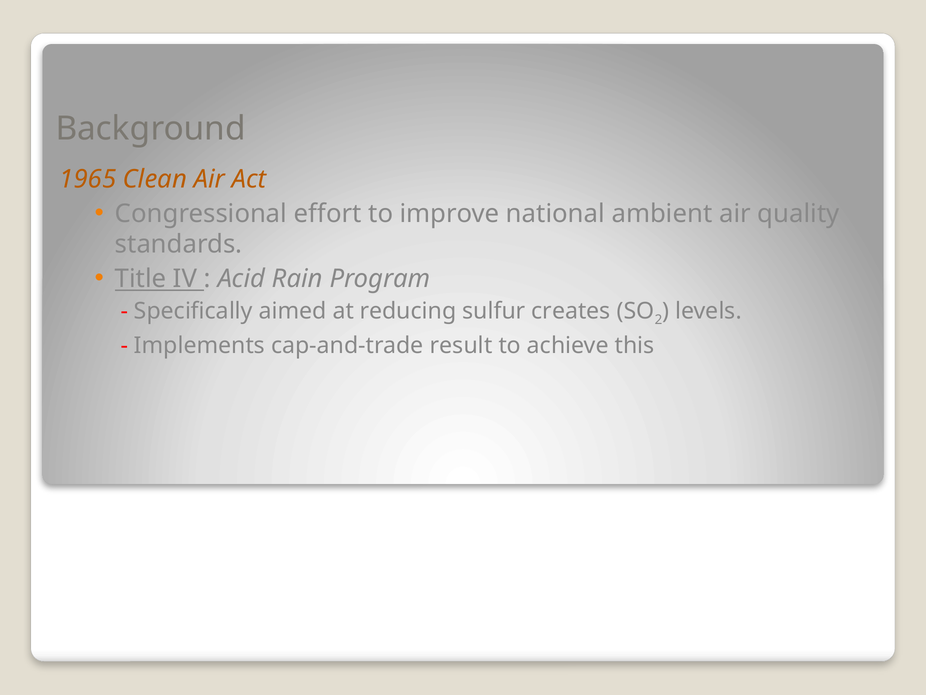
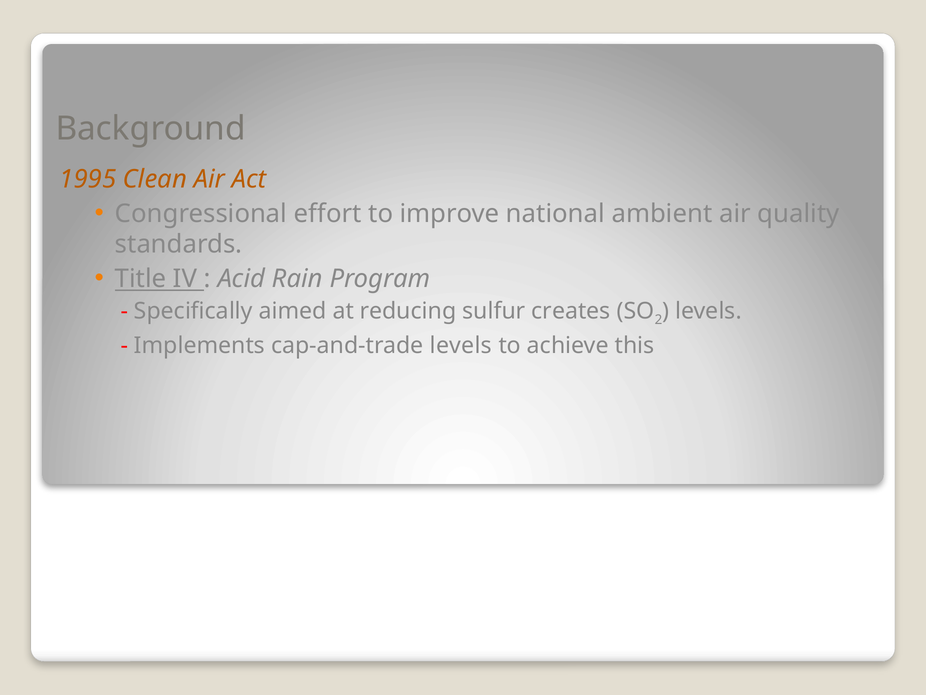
1965: 1965 -> 1995 (88, 179)
cap-and-trade result: result -> levels (461, 345)
